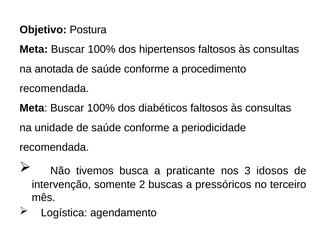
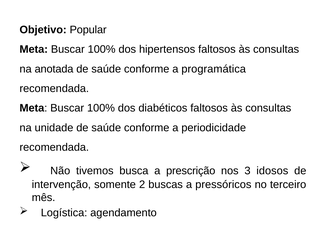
Postura: Postura -> Popular (88, 30)
procedimento: procedimento -> programática (214, 69)
praticante: praticante -> prescrição (191, 170)
